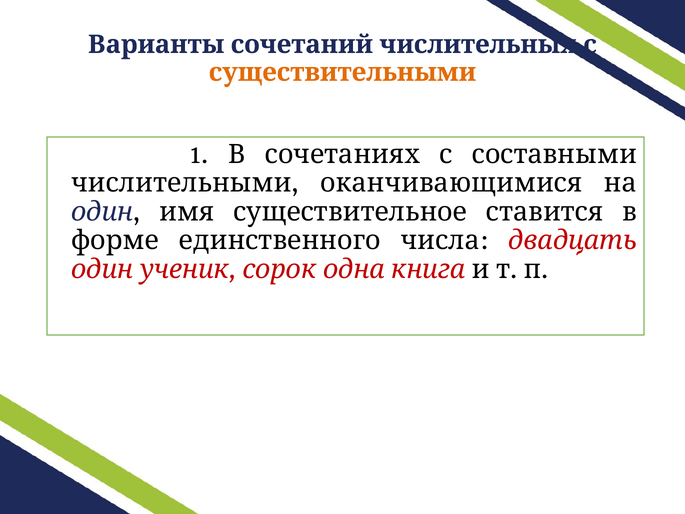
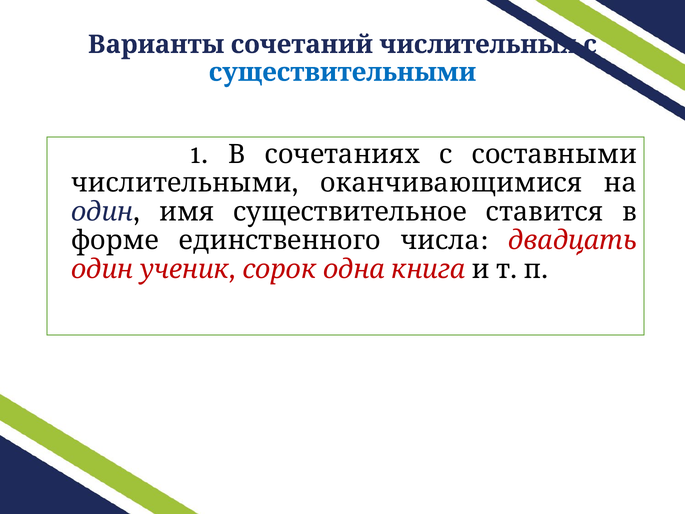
существительными colour: orange -> blue (342, 72)
